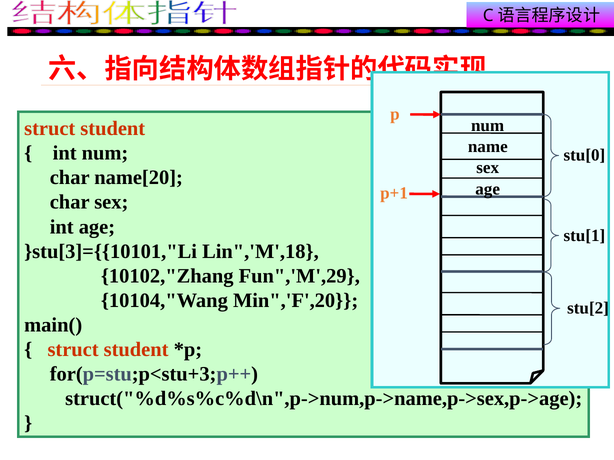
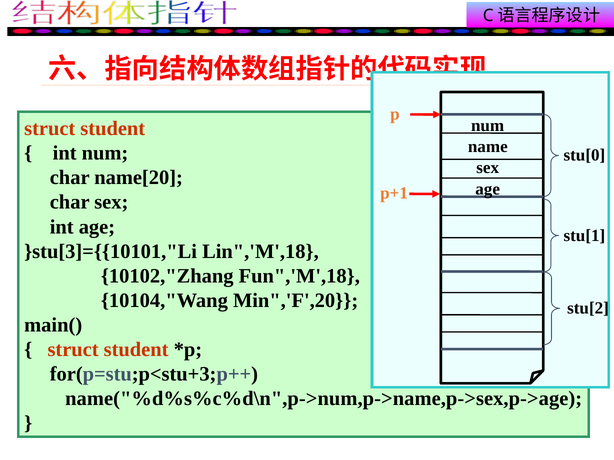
Fun",'M',29: Fun",'M',29 -> Fun",'M',18 (299, 276)
struct("%d%s%c%d\n",p->num,p->name,p->sex,p->age: struct("%d%s%c%d\n",p->num,p->name,p->sex,p->age -> name("%d%s%c%d\n",p->num,p->name,p->sex,p->age (324, 399)
